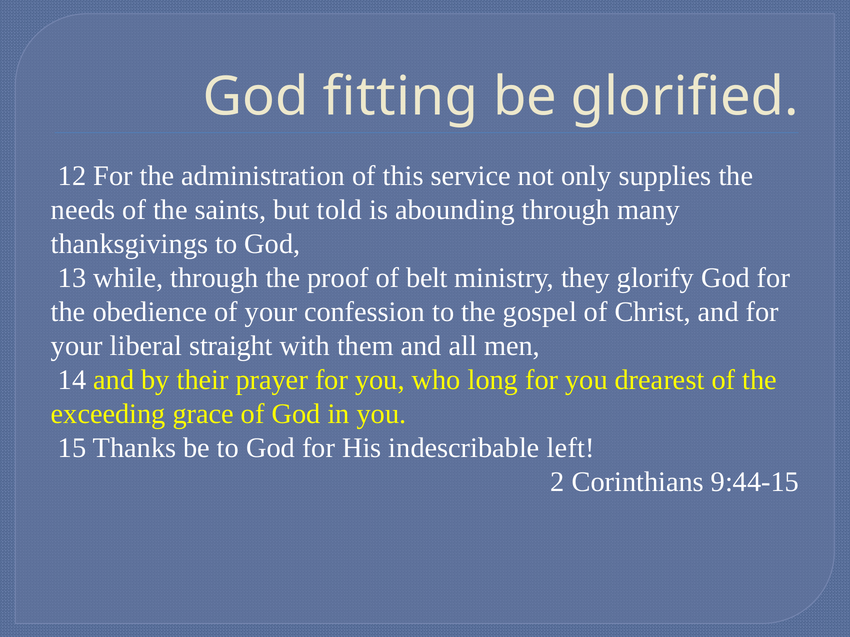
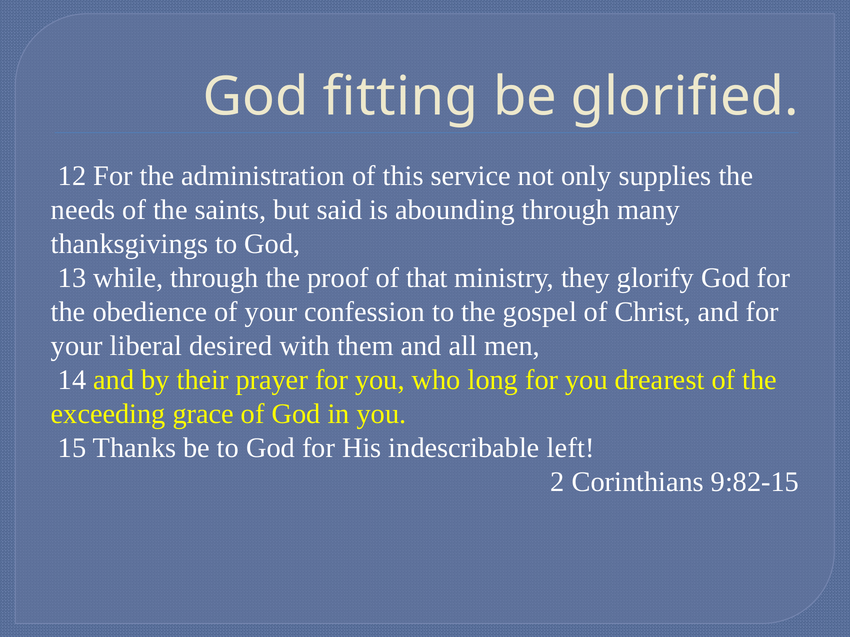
told: told -> said (339, 210)
belt: belt -> that (427, 278)
straight: straight -> desired (231, 346)
9:44-15: 9:44-15 -> 9:82-15 (755, 482)
